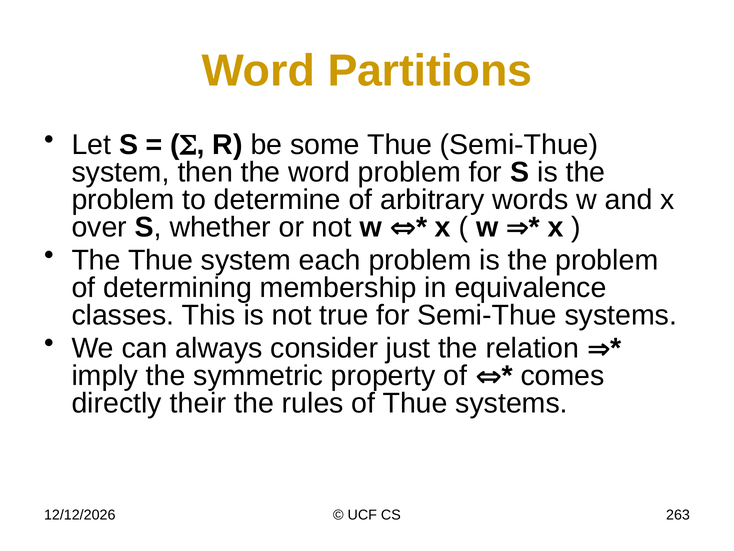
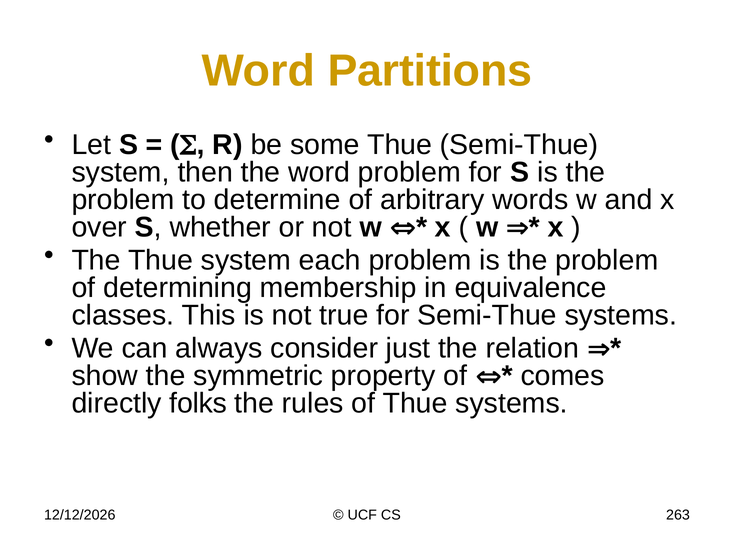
imply: imply -> show (105, 375)
their: their -> folks (198, 403)
